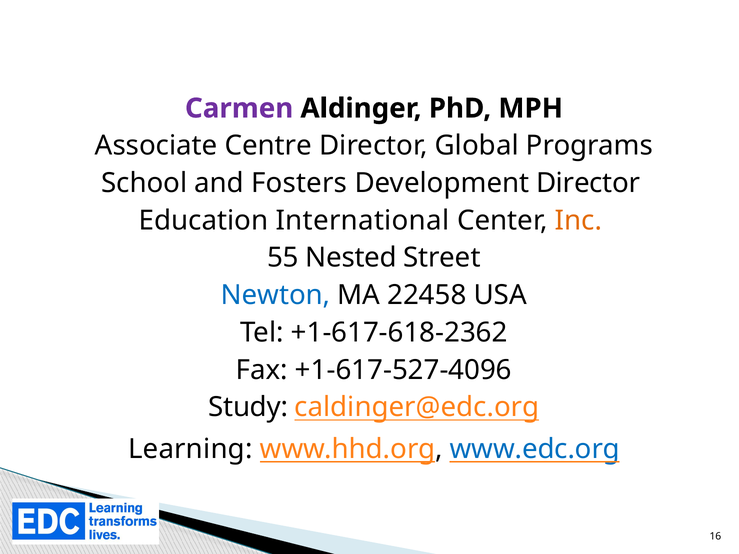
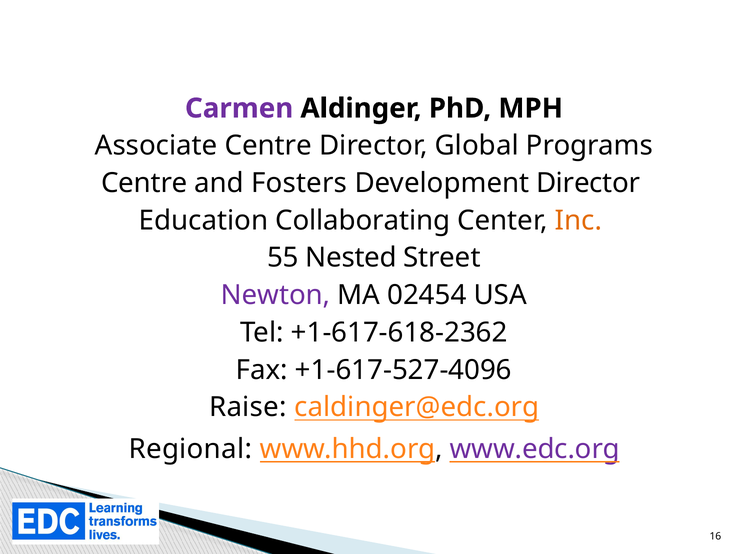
School: School -> Centre (144, 183)
International: International -> Collaborating (363, 221)
Newton colour: blue -> purple (276, 295)
22458: 22458 -> 02454 (427, 295)
Study: Study -> Raise (248, 408)
Learning: Learning -> Regional (190, 449)
www.edc.org colour: blue -> purple (535, 449)
